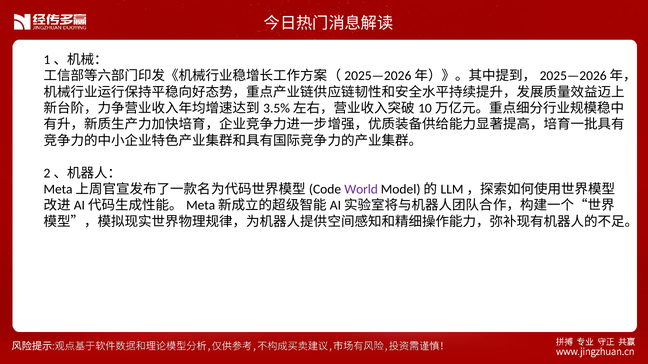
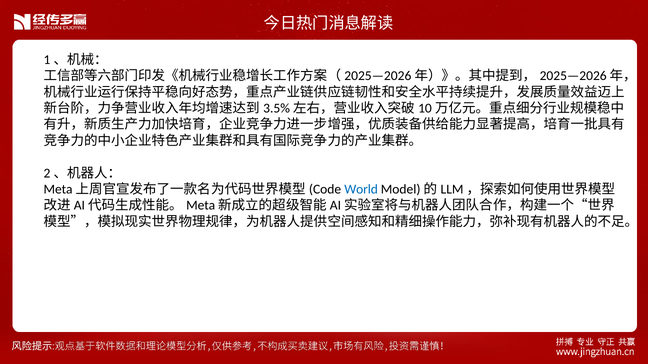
World colour: purple -> blue (361, 190)
